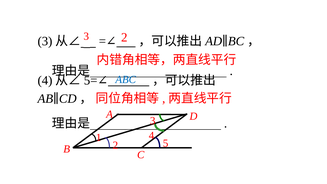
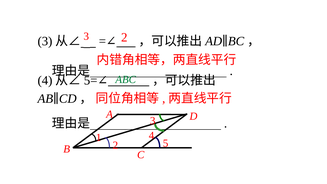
ABC colour: blue -> green (126, 79)
